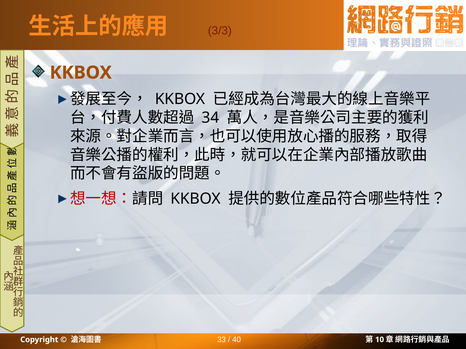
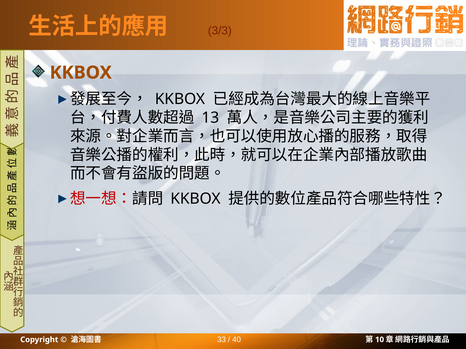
34: 34 -> 13 (210, 118)
